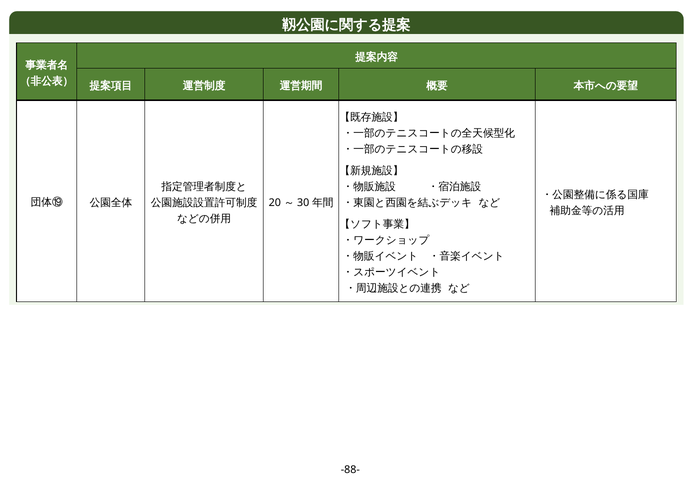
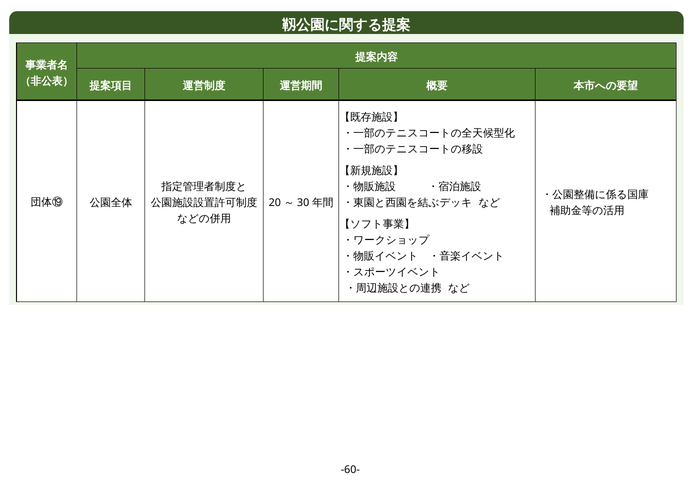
-88-: -88- -> -60- (350, 470)
